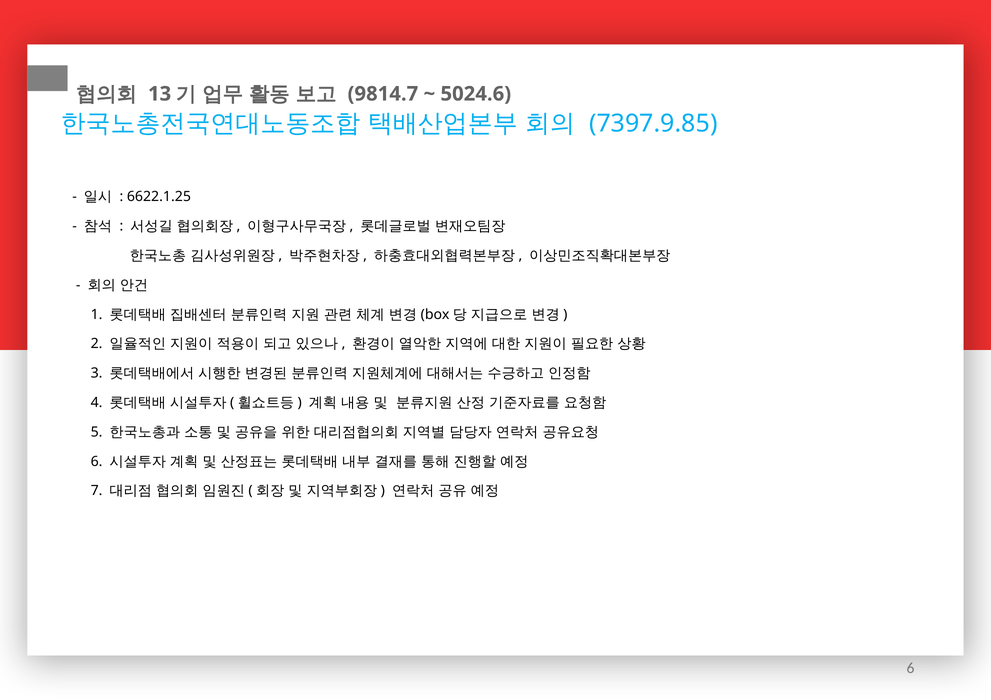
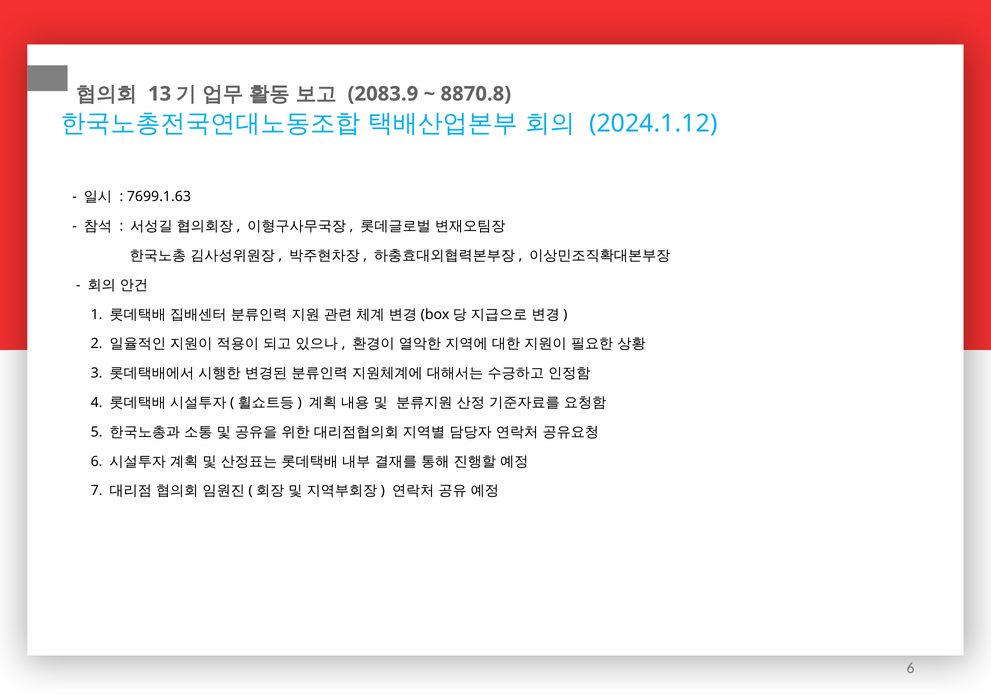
9814.7: 9814.7 -> 2083.9 (383, 94)
5024.6: 5024.6 -> 8870.8 (476, 94)
7397.9.85: 7397.9.85 -> 2024.1.12 (653, 124)
6622.1.25: 6622.1.25 -> 7699.1.63 (159, 197)
